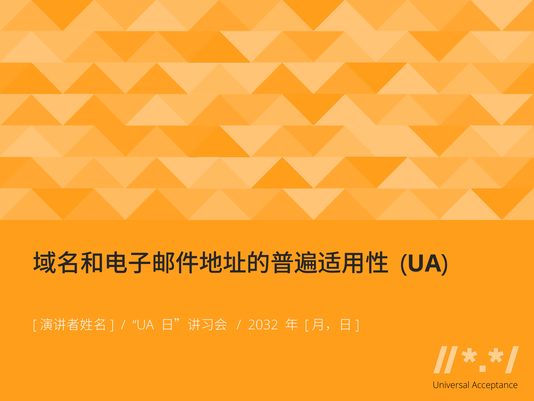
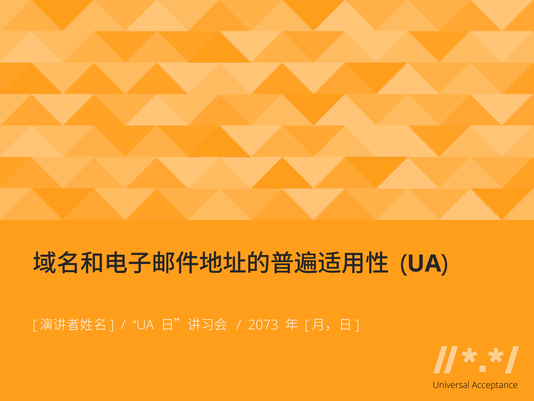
2032: 2032 -> 2073 (263, 325)
